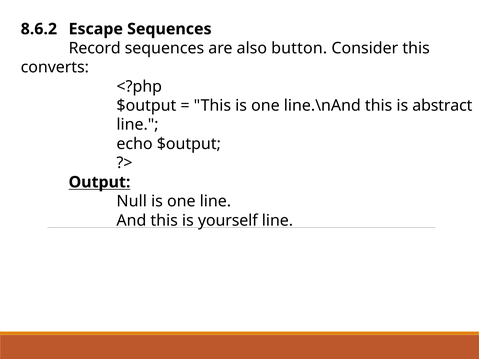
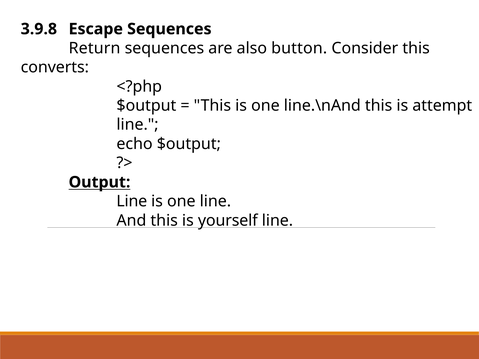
8.6.2: 8.6.2 -> 3.9.8 (39, 29)
Record: Record -> Return (94, 48)
abstract: abstract -> attempt (442, 106)
Null: Null -> Line (132, 201)
